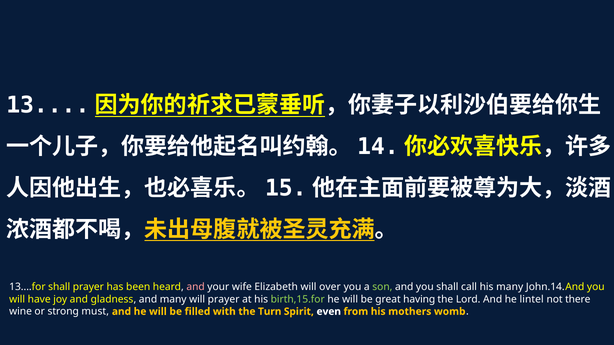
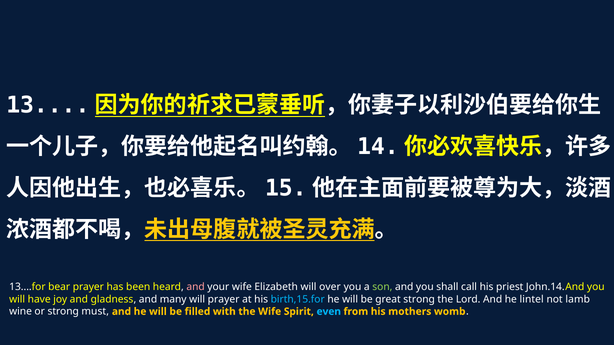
13....for shall: shall -> bear (59, 287)
his many: many -> priest (510, 287)
birth,15.for colour: light green -> light blue (298, 300)
great having: having -> strong (419, 300)
there: there -> lamb (578, 300)
the Turn: Turn -> Wife (270, 312)
even colour: white -> light blue (329, 312)
